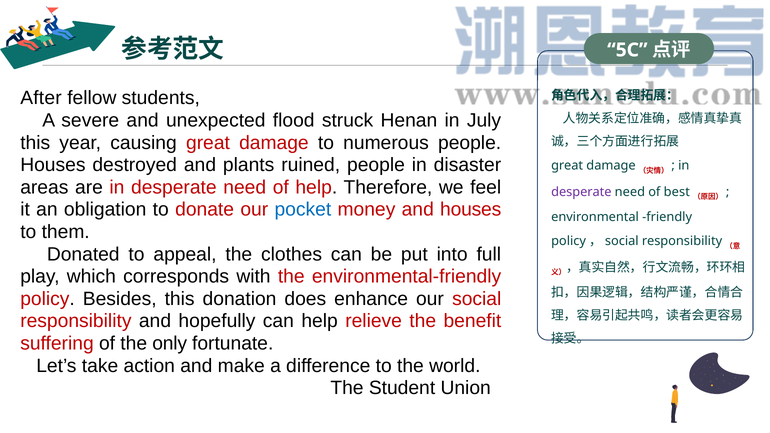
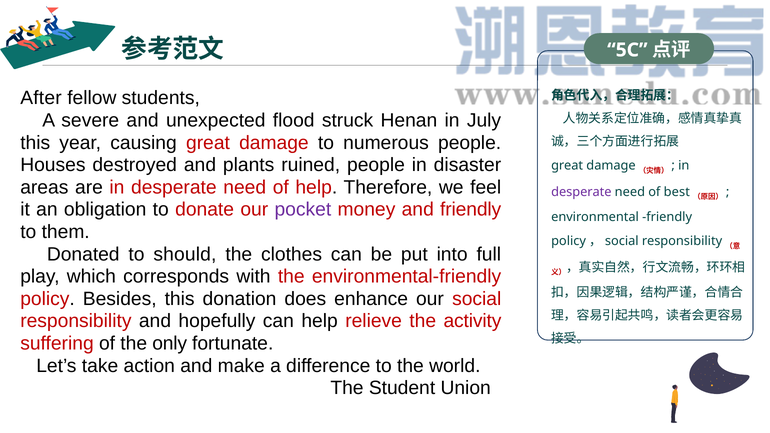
pocket colour: blue -> purple (303, 210)
and houses: houses -> friendly (471, 210)
appeal: appeal -> should (185, 254)
benefit: benefit -> activity (472, 321)
